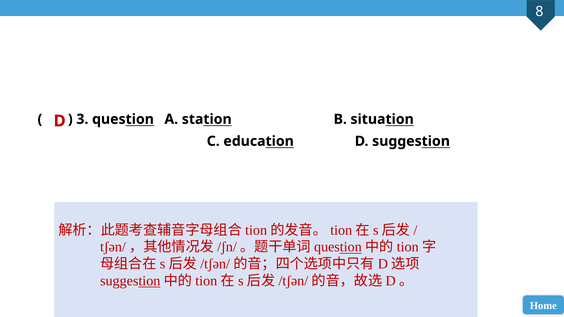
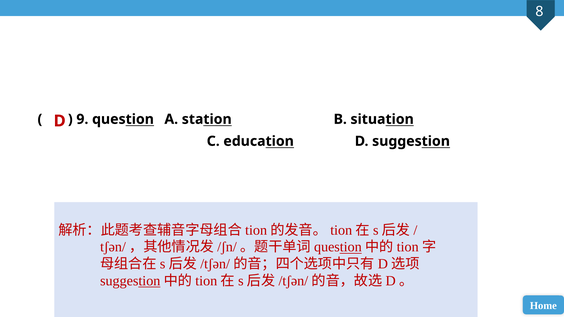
3: 3 -> 9 (82, 119)
